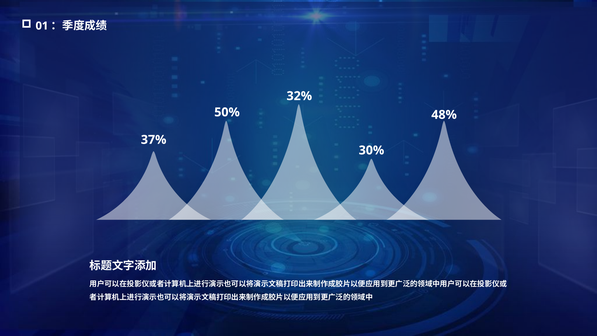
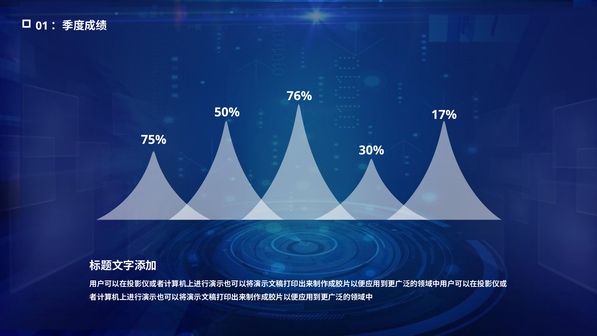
32%: 32% -> 76% (299, 96)
48%: 48% -> 17% (444, 115)
37%: 37% -> 75% (154, 140)
